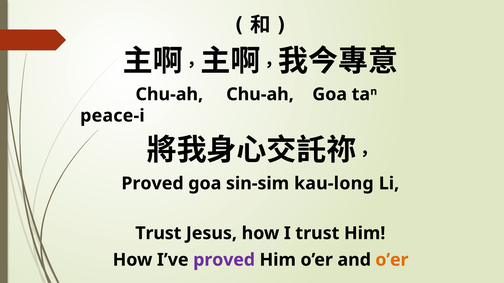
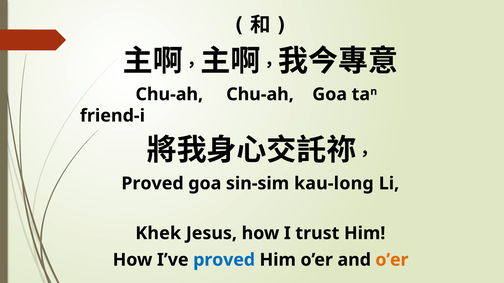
peace-i: peace-i -> friend-i (112, 116)
Trust: Trust -> Khek (158, 234)
proved colour: purple -> blue (224, 260)
